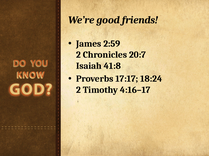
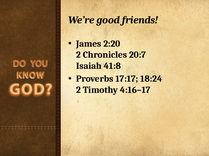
2:59: 2:59 -> 2:20 (112, 44)
